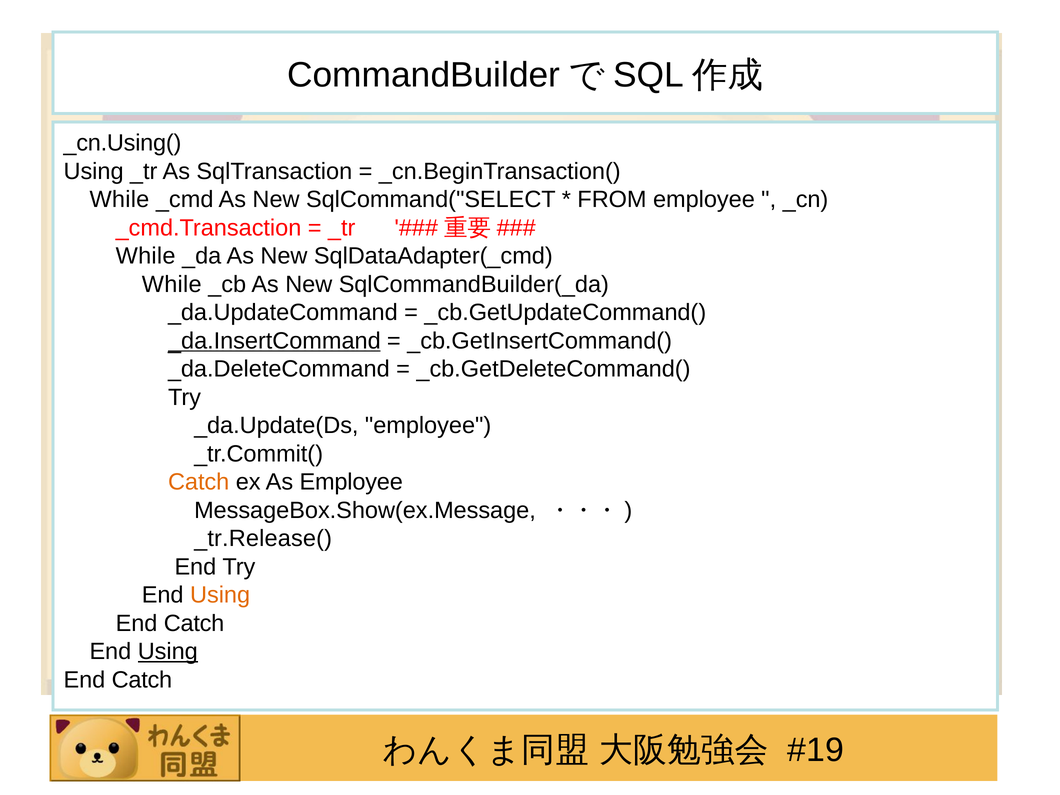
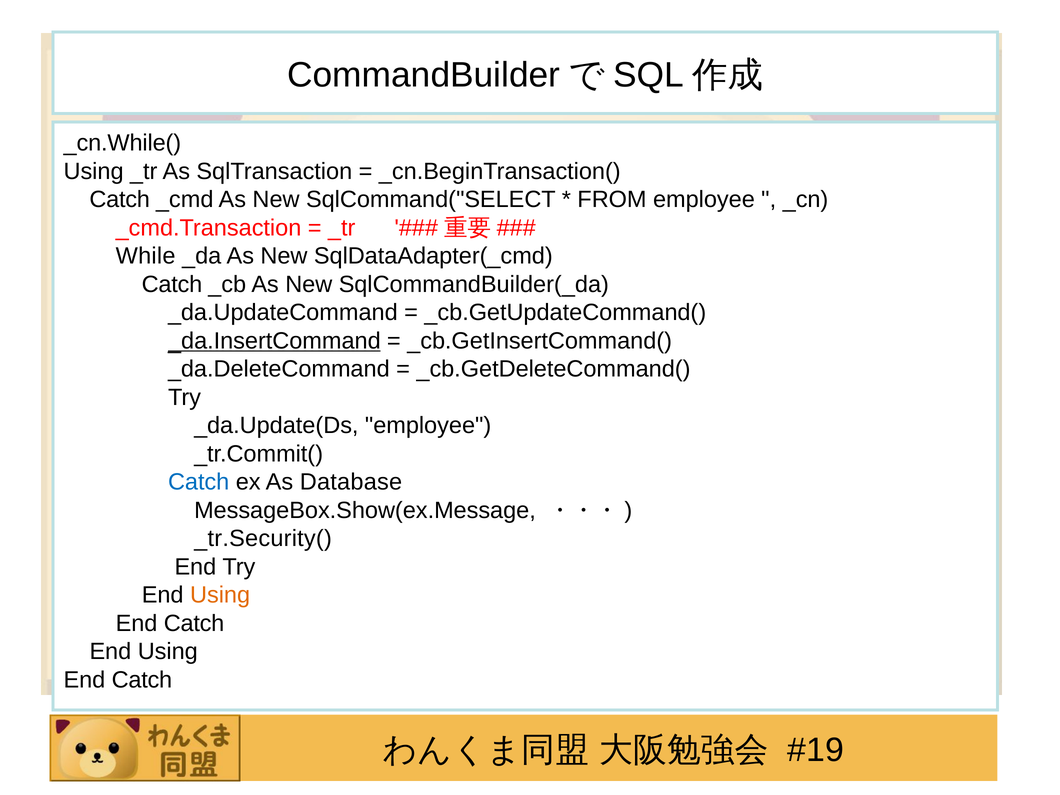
_cn.Using(: _cn.Using( -> _cn.While( (122, 143)
While: While -> Catch (120, 200)
While: While -> Catch (172, 284)
Catch colour: orange -> blue (199, 482)
As Employee: Employee -> Database (351, 482)
_tr.Release(: _tr.Release( -> _tr.Security( (263, 539)
Using underline: present -> none (168, 652)
